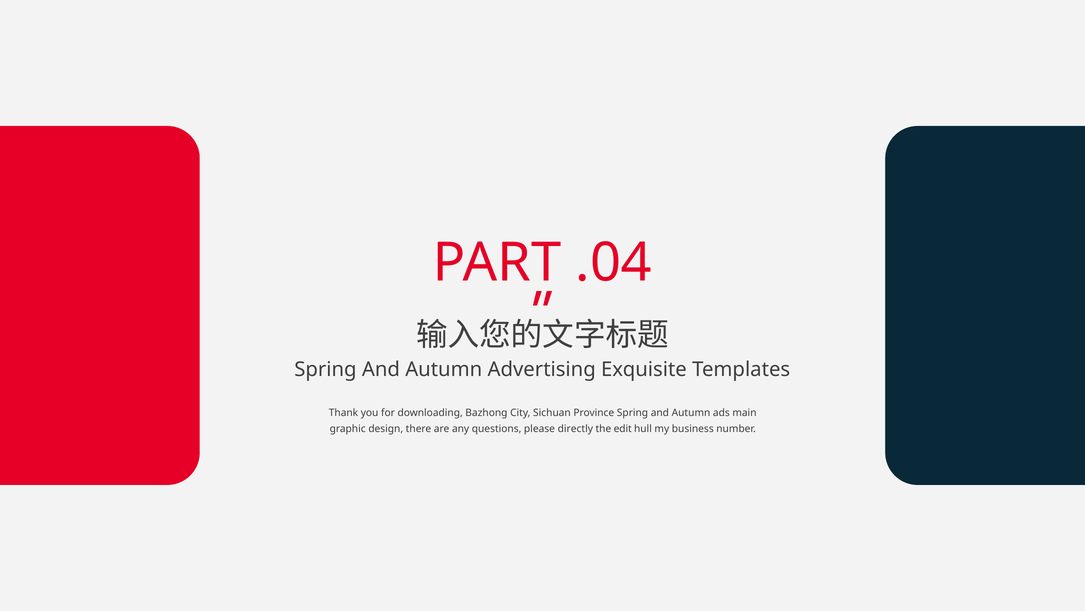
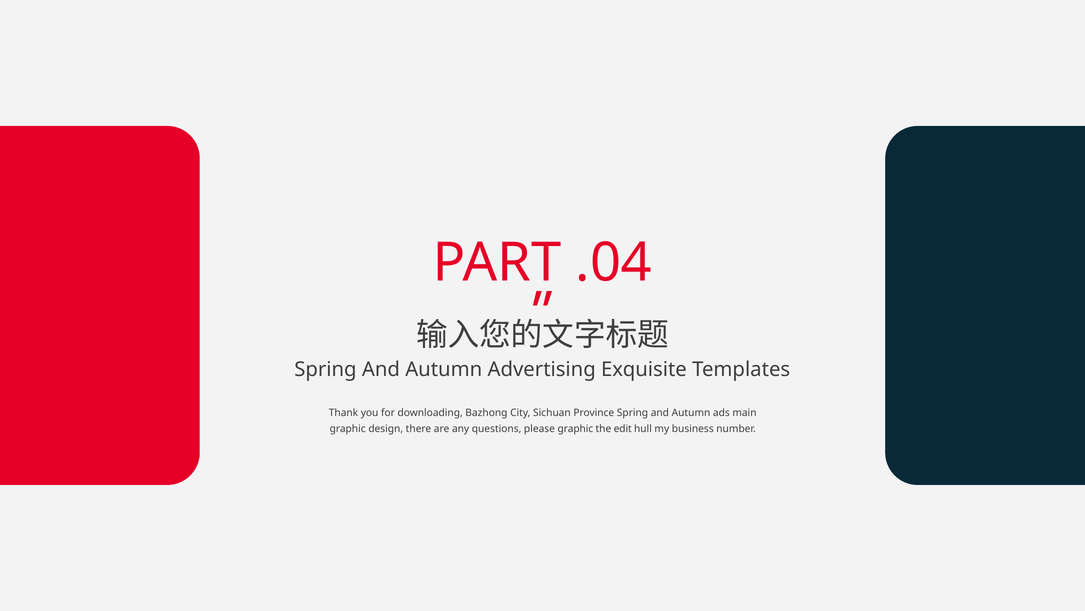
please directly: directly -> graphic (575, 428)
